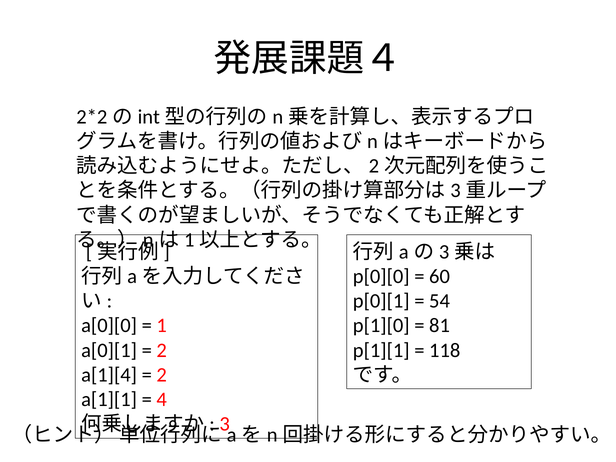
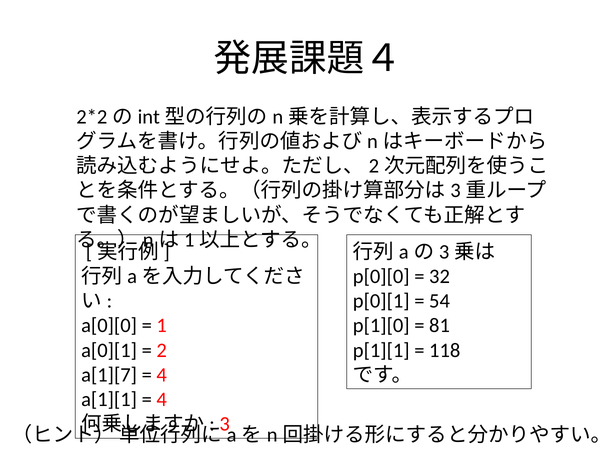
60: 60 -> 32 (440, 276)
a[1][4: a[1][4 -> a[1][7 (109, 375)
2: 2 -> 4 (162, 375)
